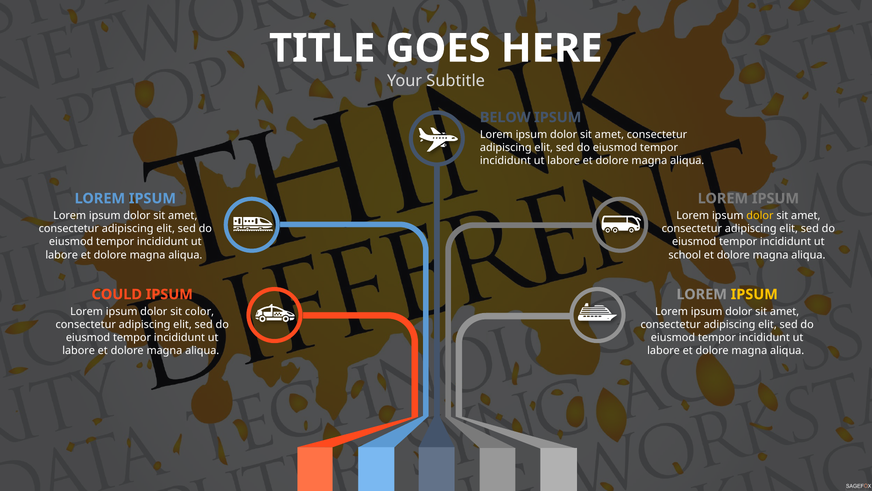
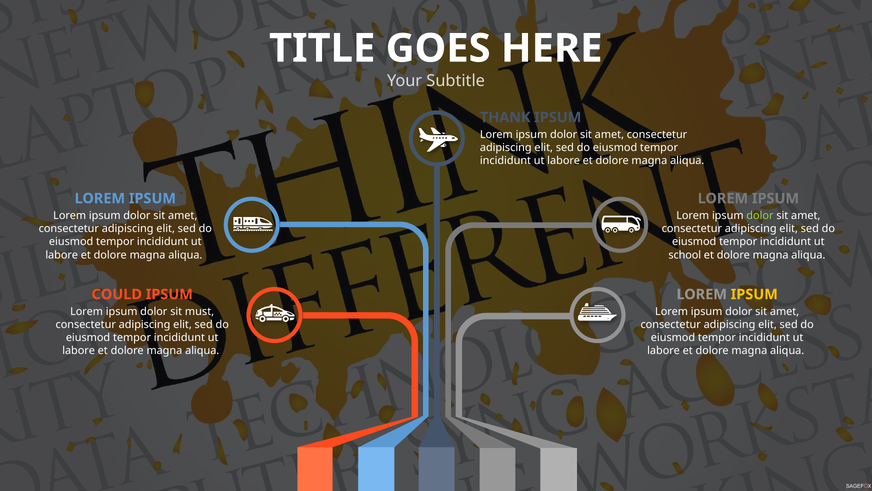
BELOW: BELOW -> THANK (505, 117)
dolor colour: yellow -> light green (760, 215)
color: color -> must (200, 311)
